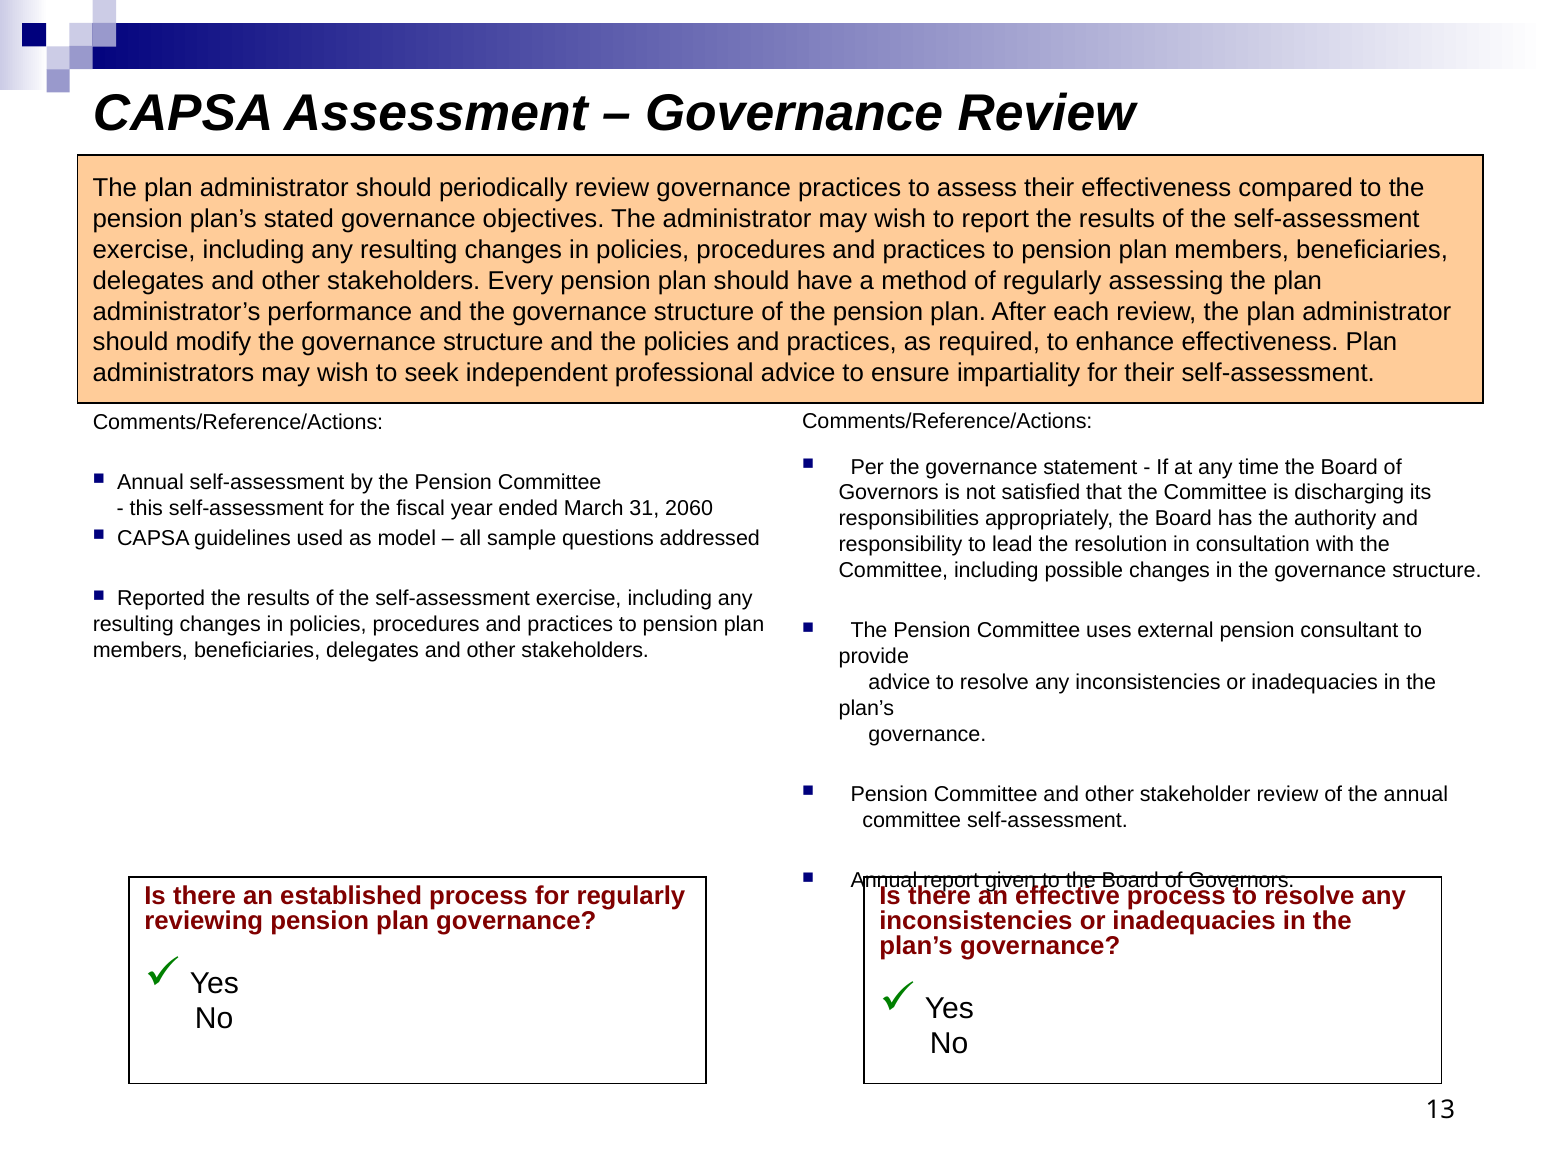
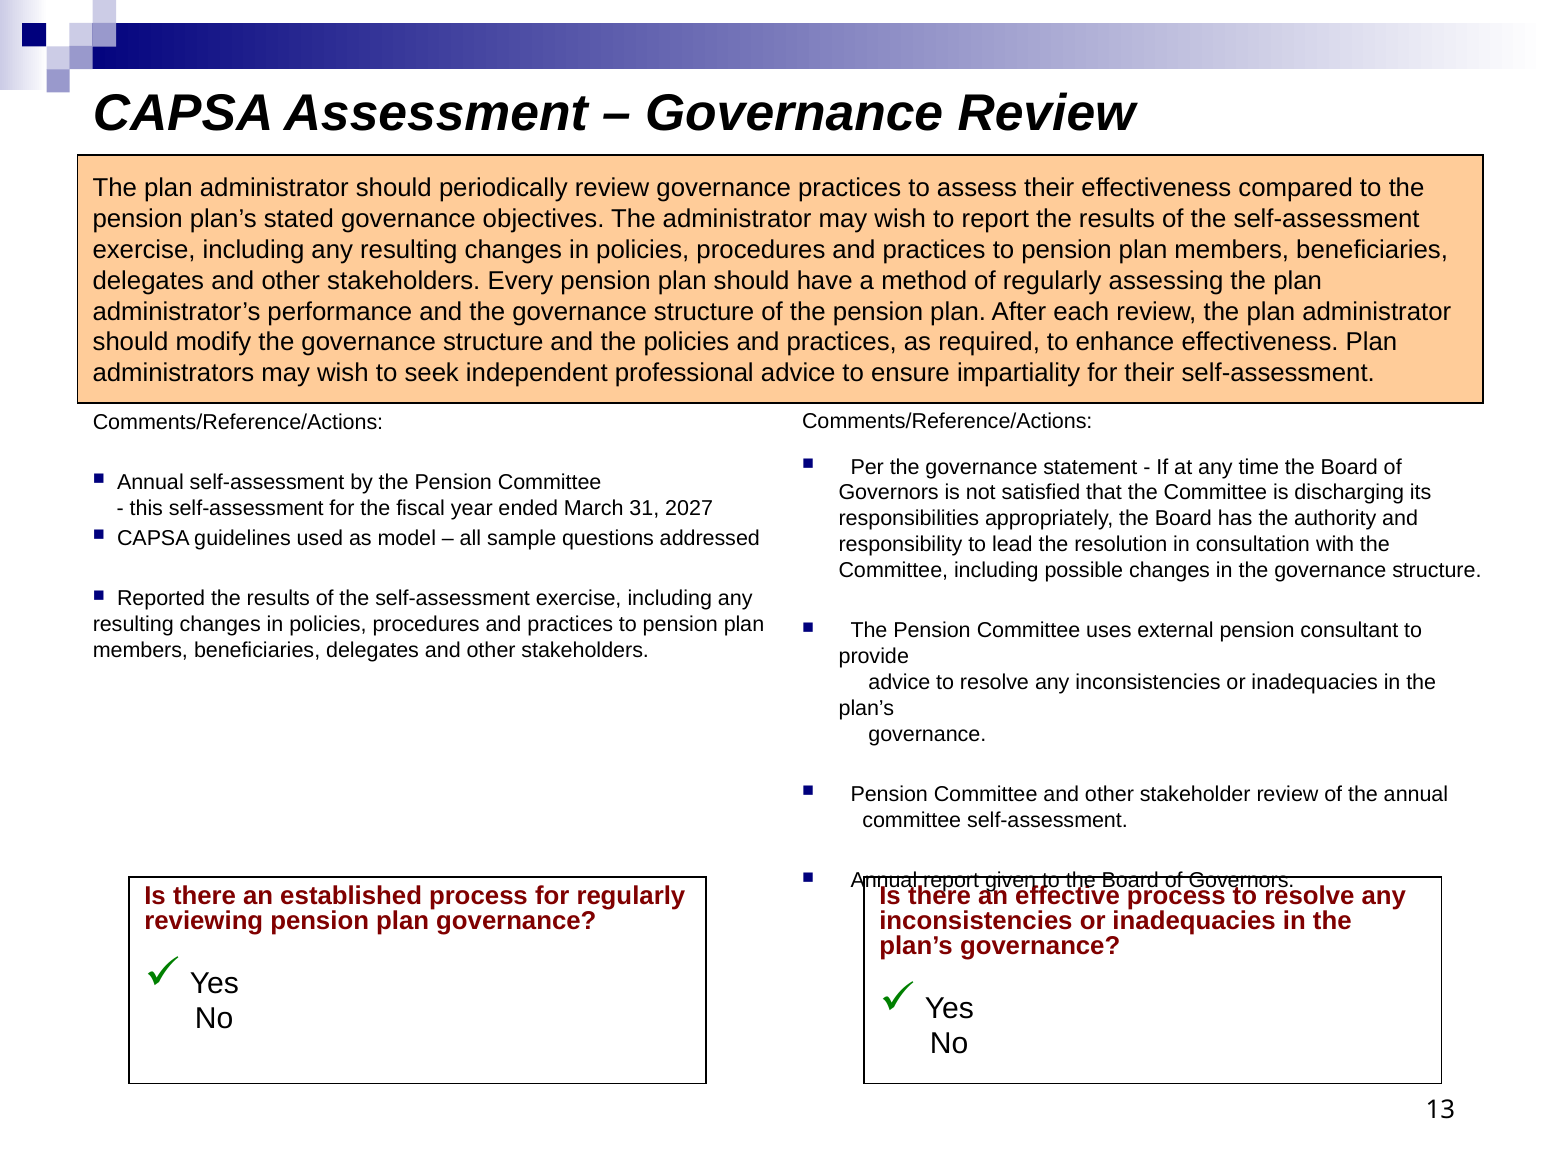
2060: 2060 -> 2027 (689, 508)
